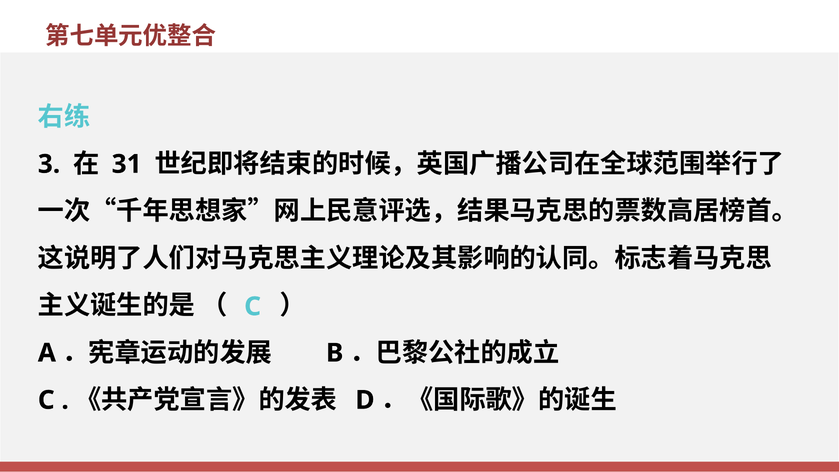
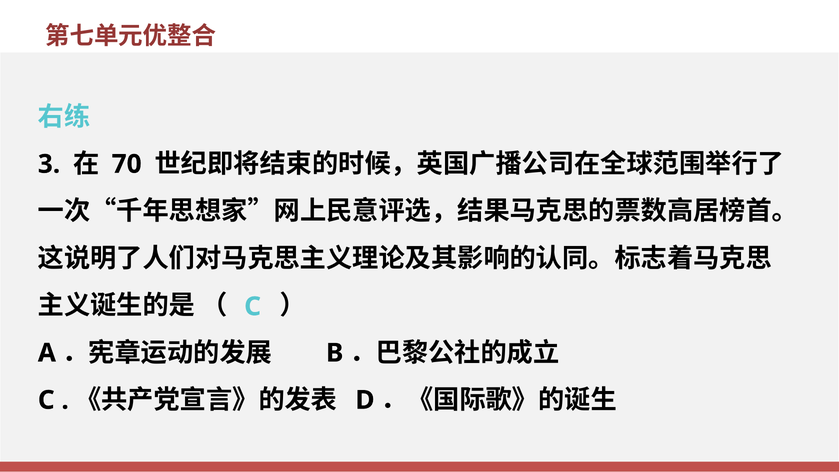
31: 31 -> 70 (127, 164)
